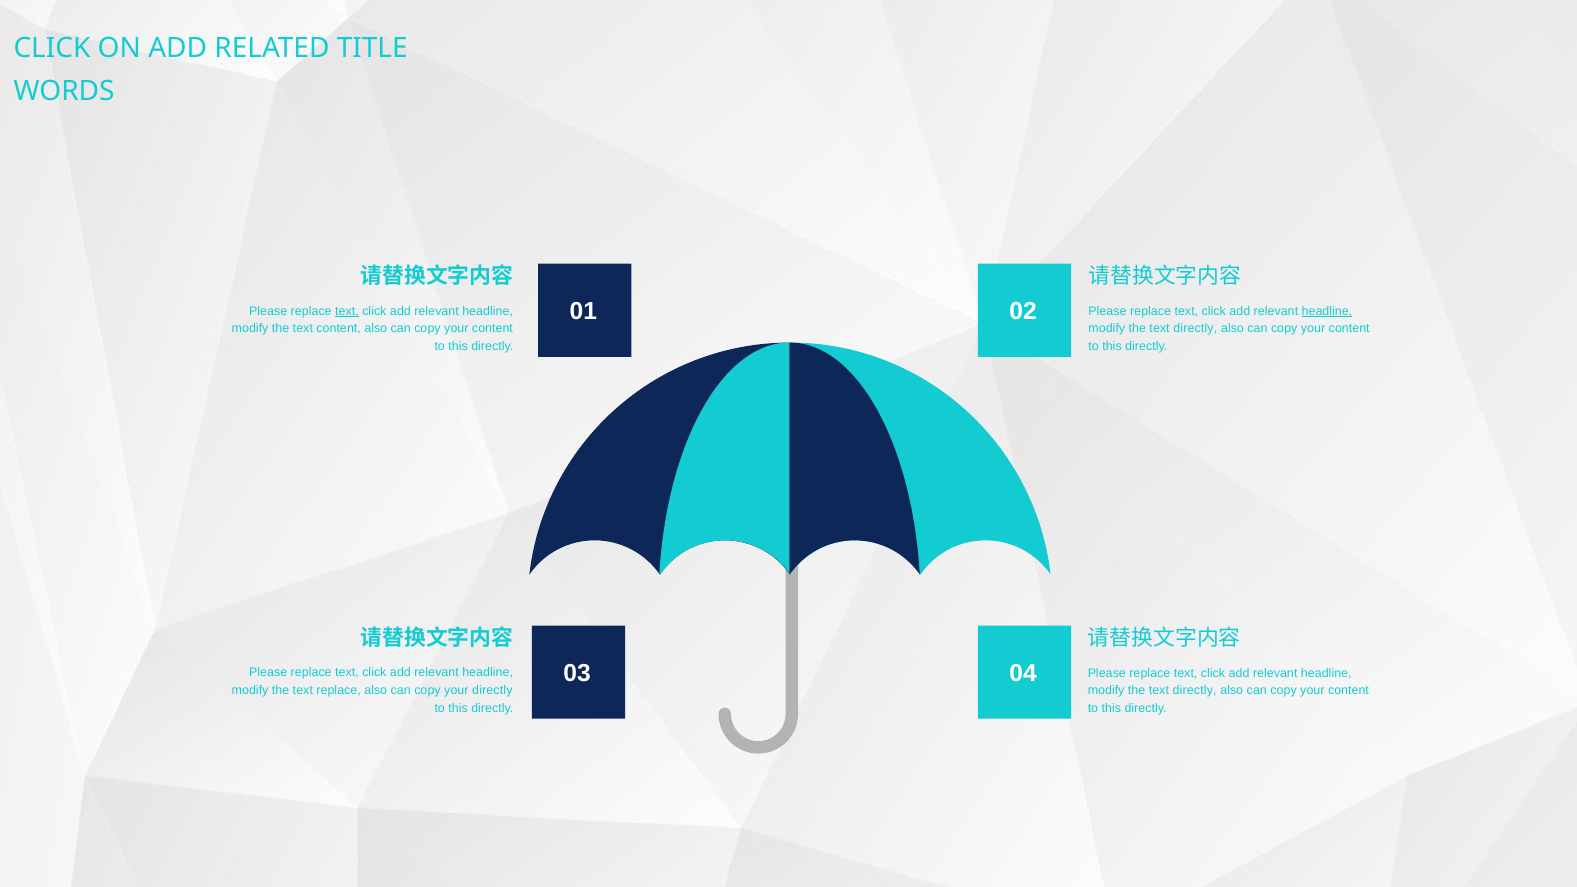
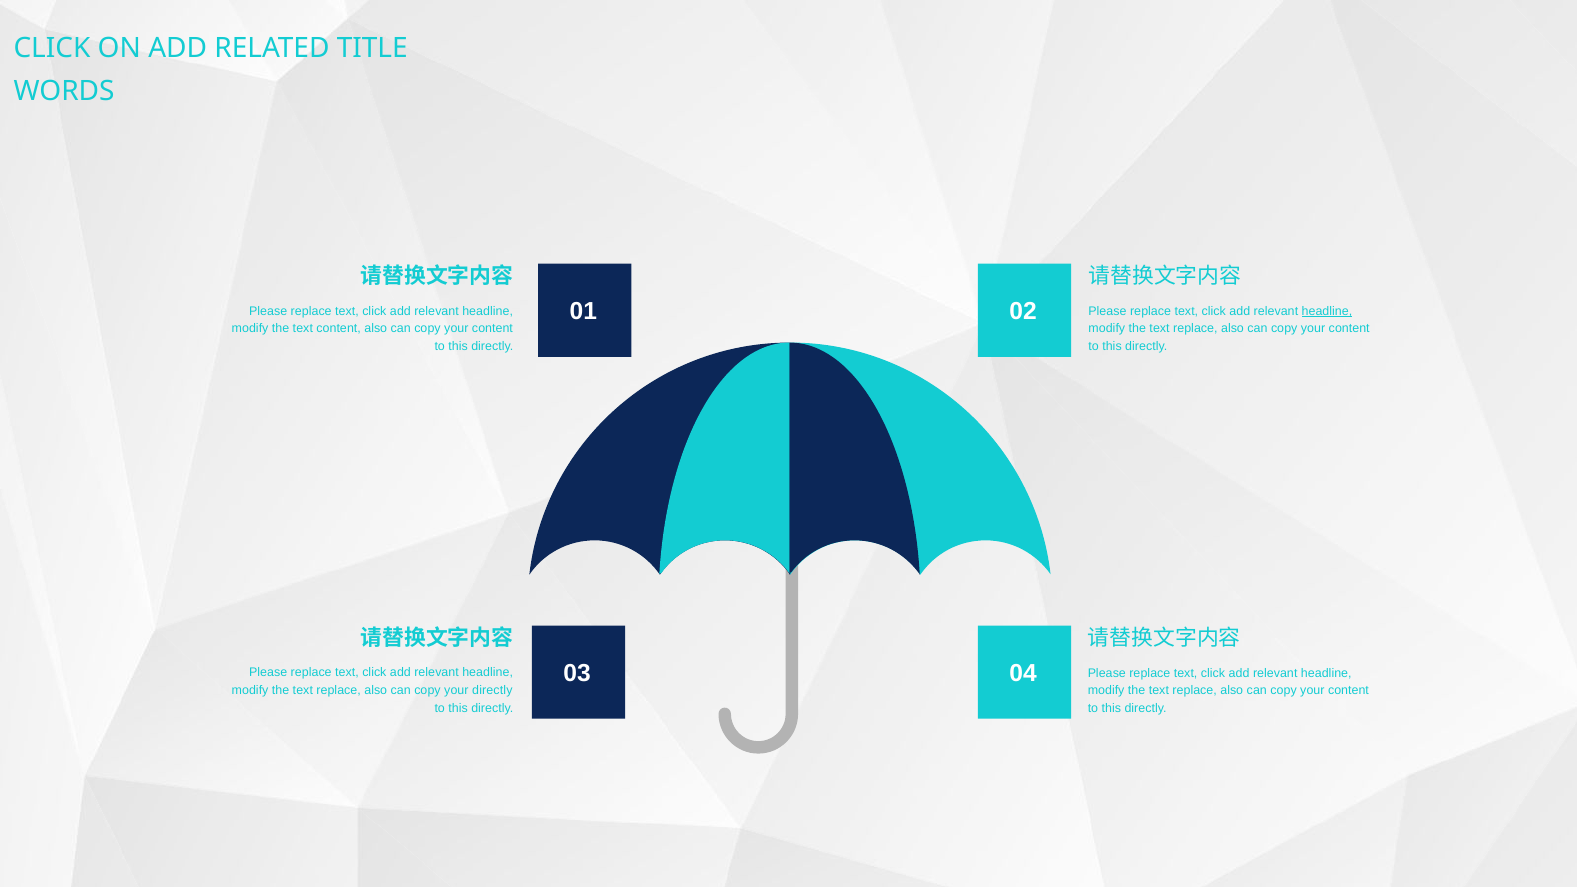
text underline: present -> none (347, 311)
directly: directly -> replace (1195, 329)
directly: directly -> replace (1195, 691)
